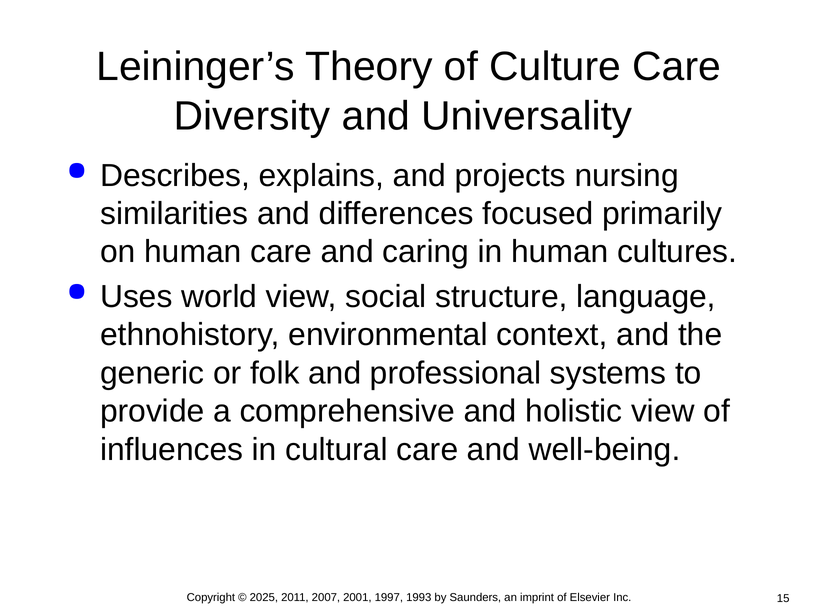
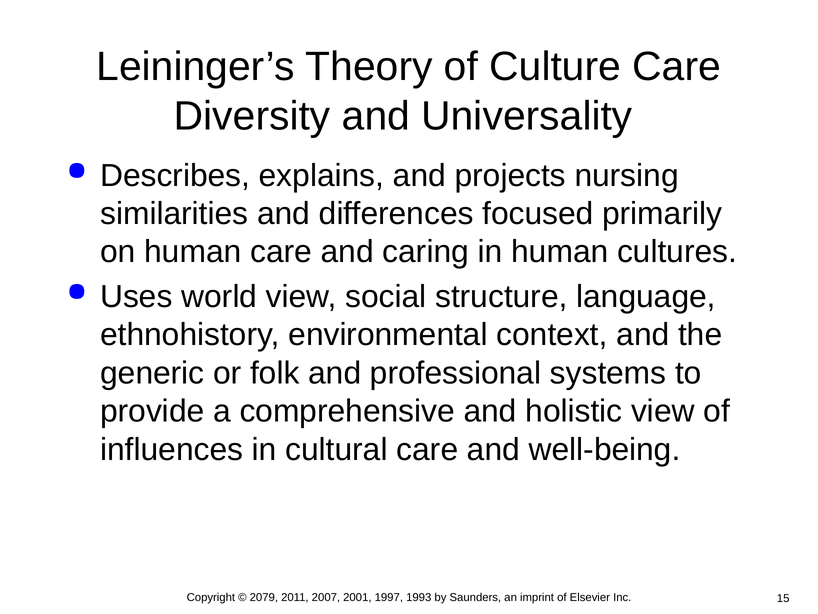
2025: 2025 -> 2079 (264, 597)
